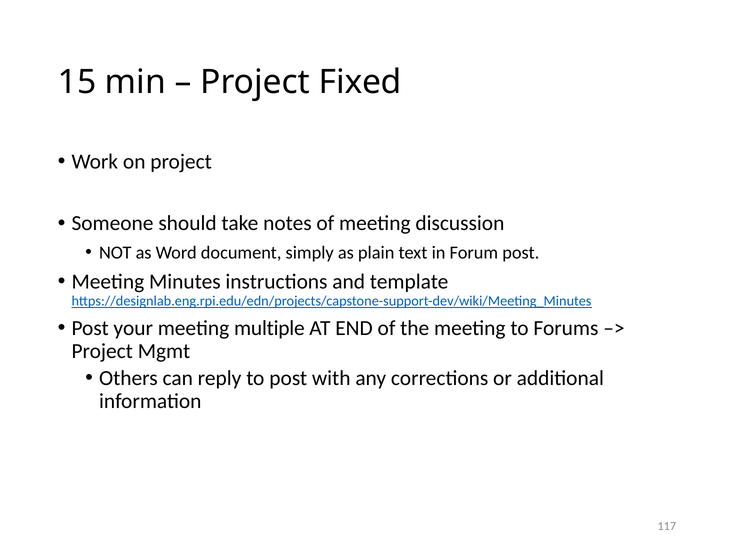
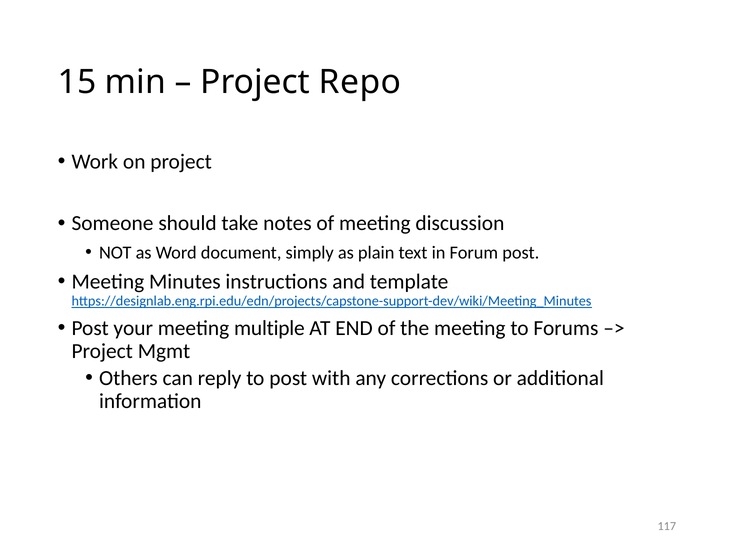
Fixed: Fixed -> Repo (360, 82)
